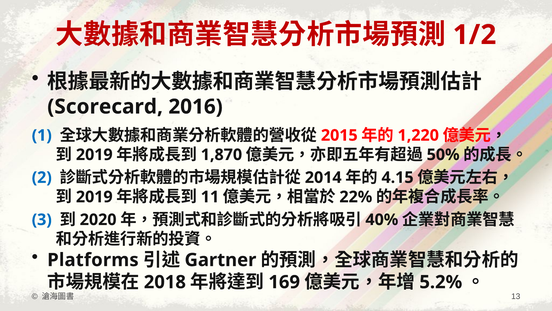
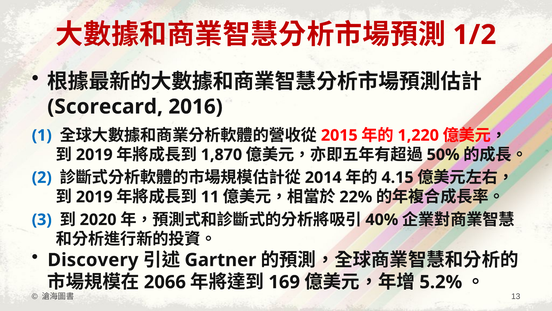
Platforms: Platforms -> Discovery (93, 260)
2018: 2018 -> 2066 (165, 282)
